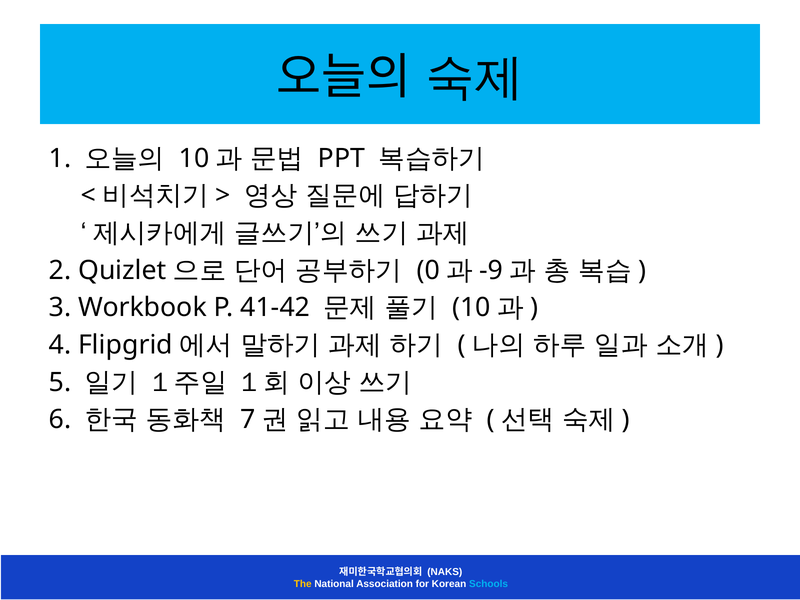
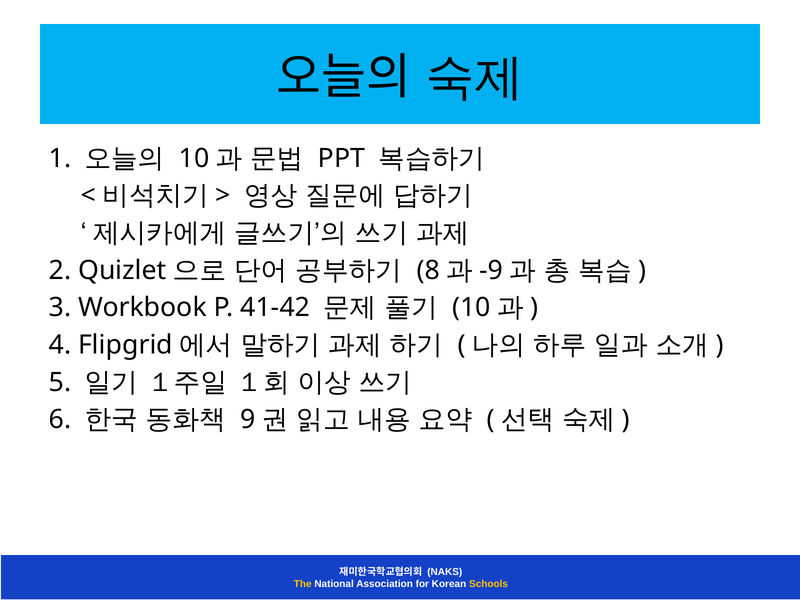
0: 0 -> 8 (428, 270)
7: 7 -> 9 (248, 420)
Schools colour: light blue -> yellow (489, 584)
